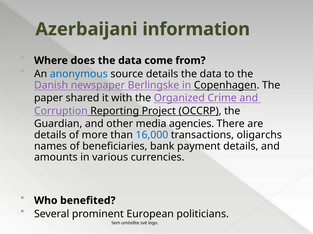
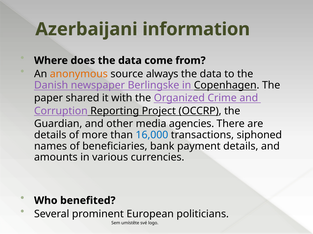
anonymous colour: blue -> orange (79, 74)
source details: details -> always (162, 74)
oligarchs: oligarchs -> siphoned (259, 135)
